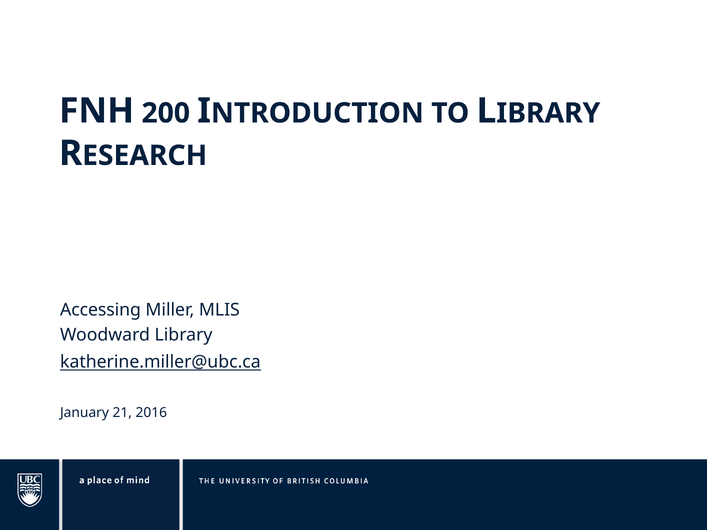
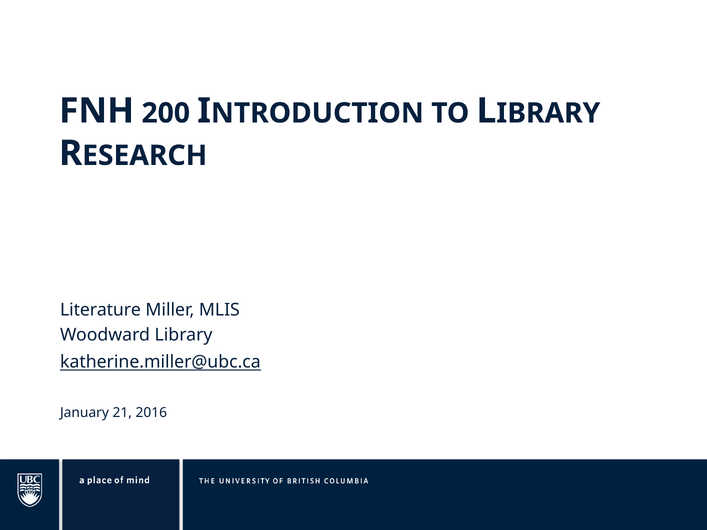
Accessing: Accessing -> Literature (100, 310)
